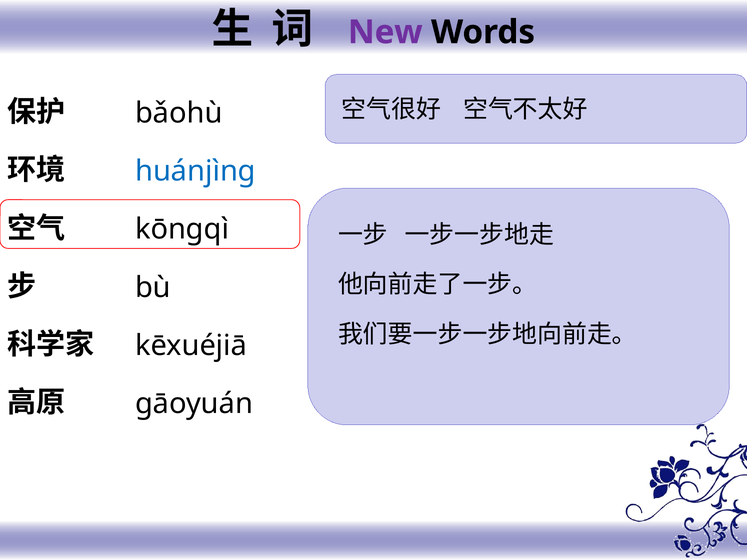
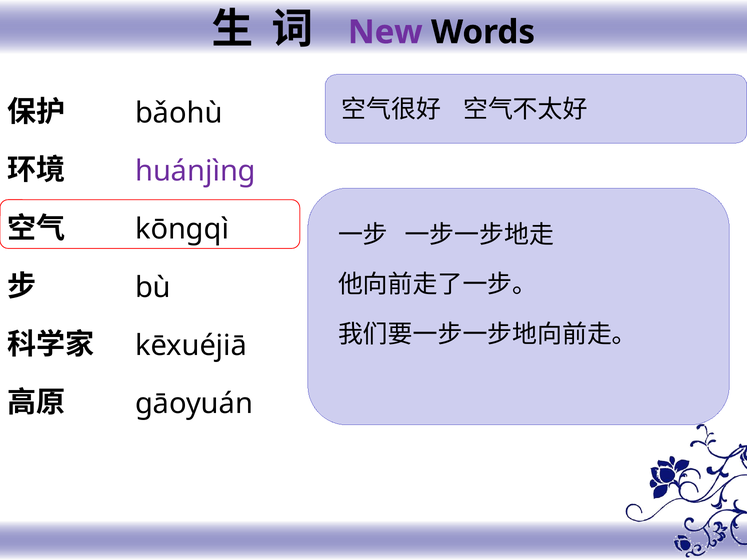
huánjìng colour: blue -> purple (195, 171)
